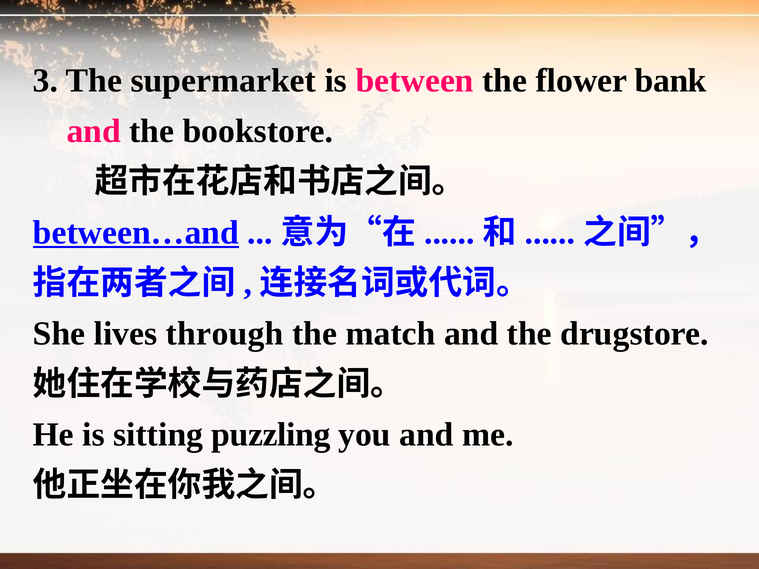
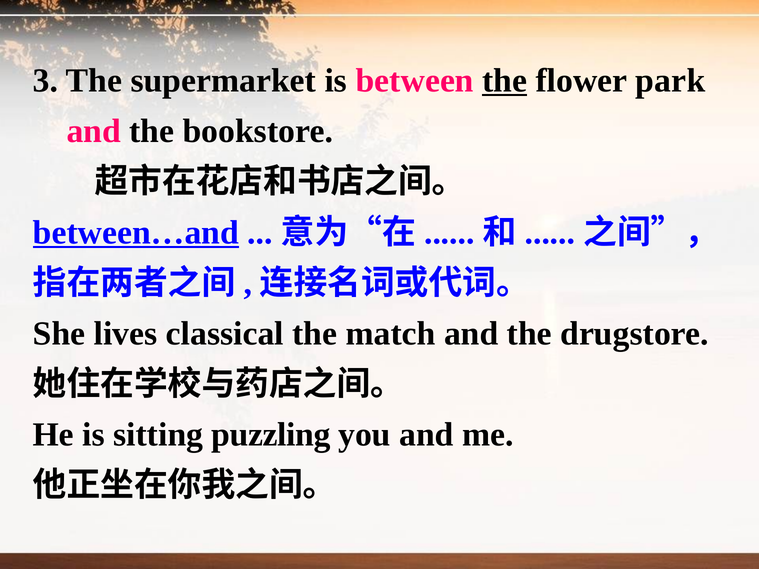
the underline: none -> present (505, 81)
bank: bank -> park (670, 81)
through: through -> classical (225, 334)
